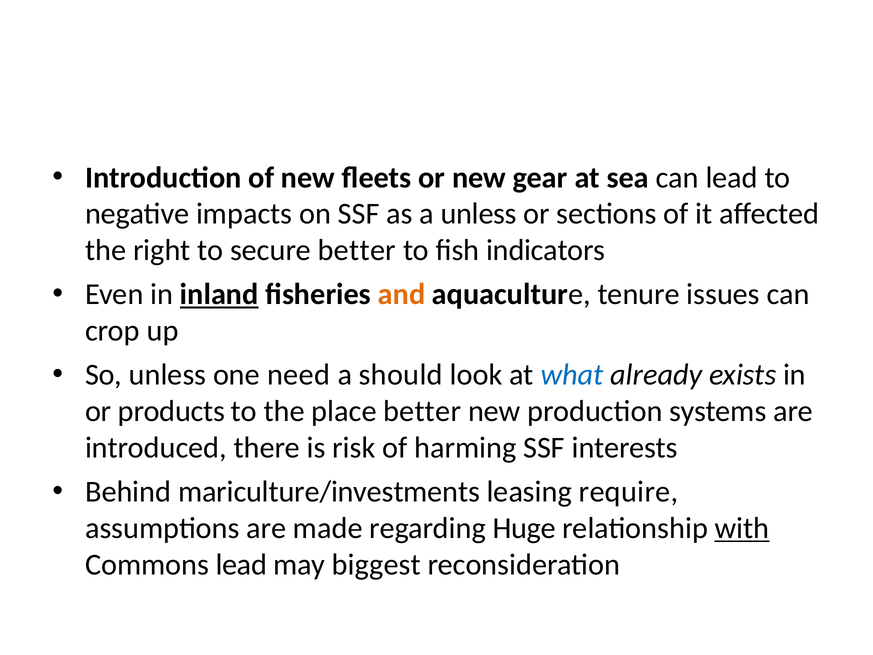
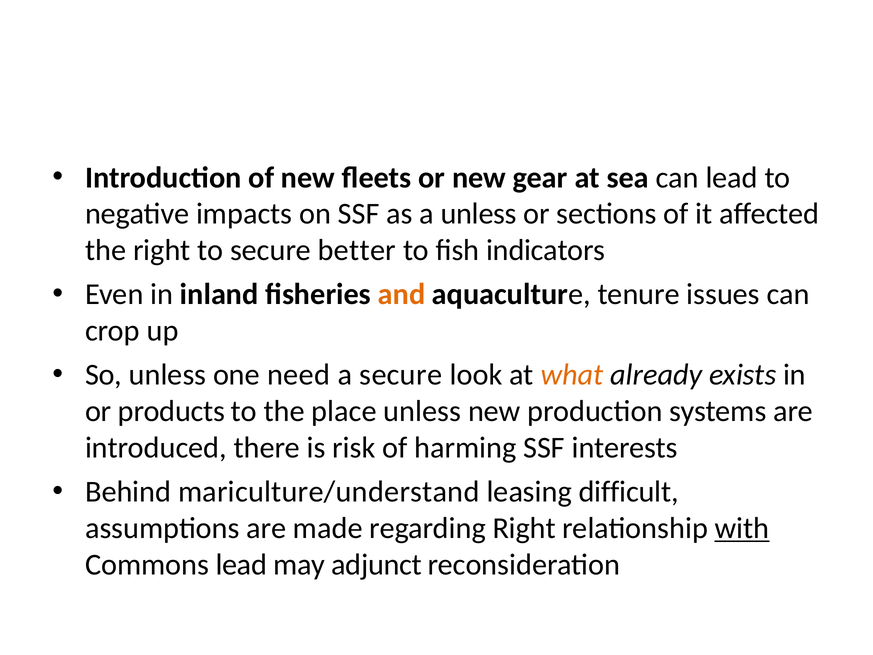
inland underline: present -> none (219, 294)
a should: should -> secure (401, 375)
what colour: blue -> orange (572, 375)
place better: better -> unless (422, 411)
mariculture/investments: mariculture/investments -> mariculture/understand (329, 492)
require: require -> difficult (629, 492)
regarding Huge: Huge -> Right (524, 528)
biggest: biggest -> adjunct (377, 564)
